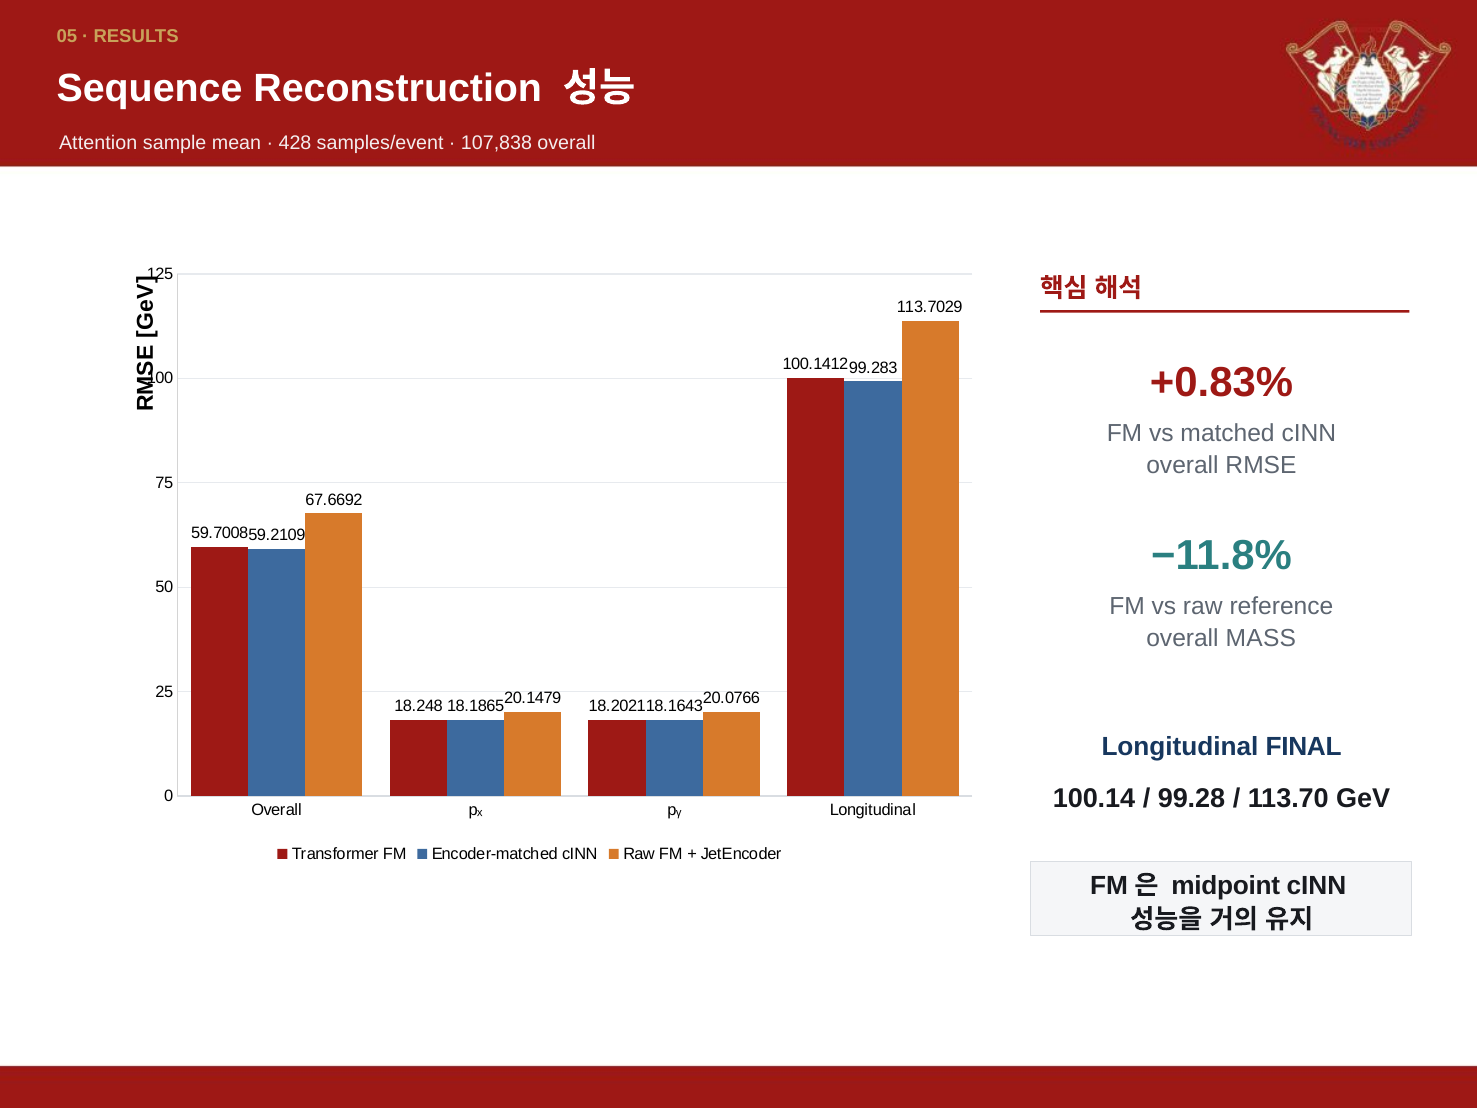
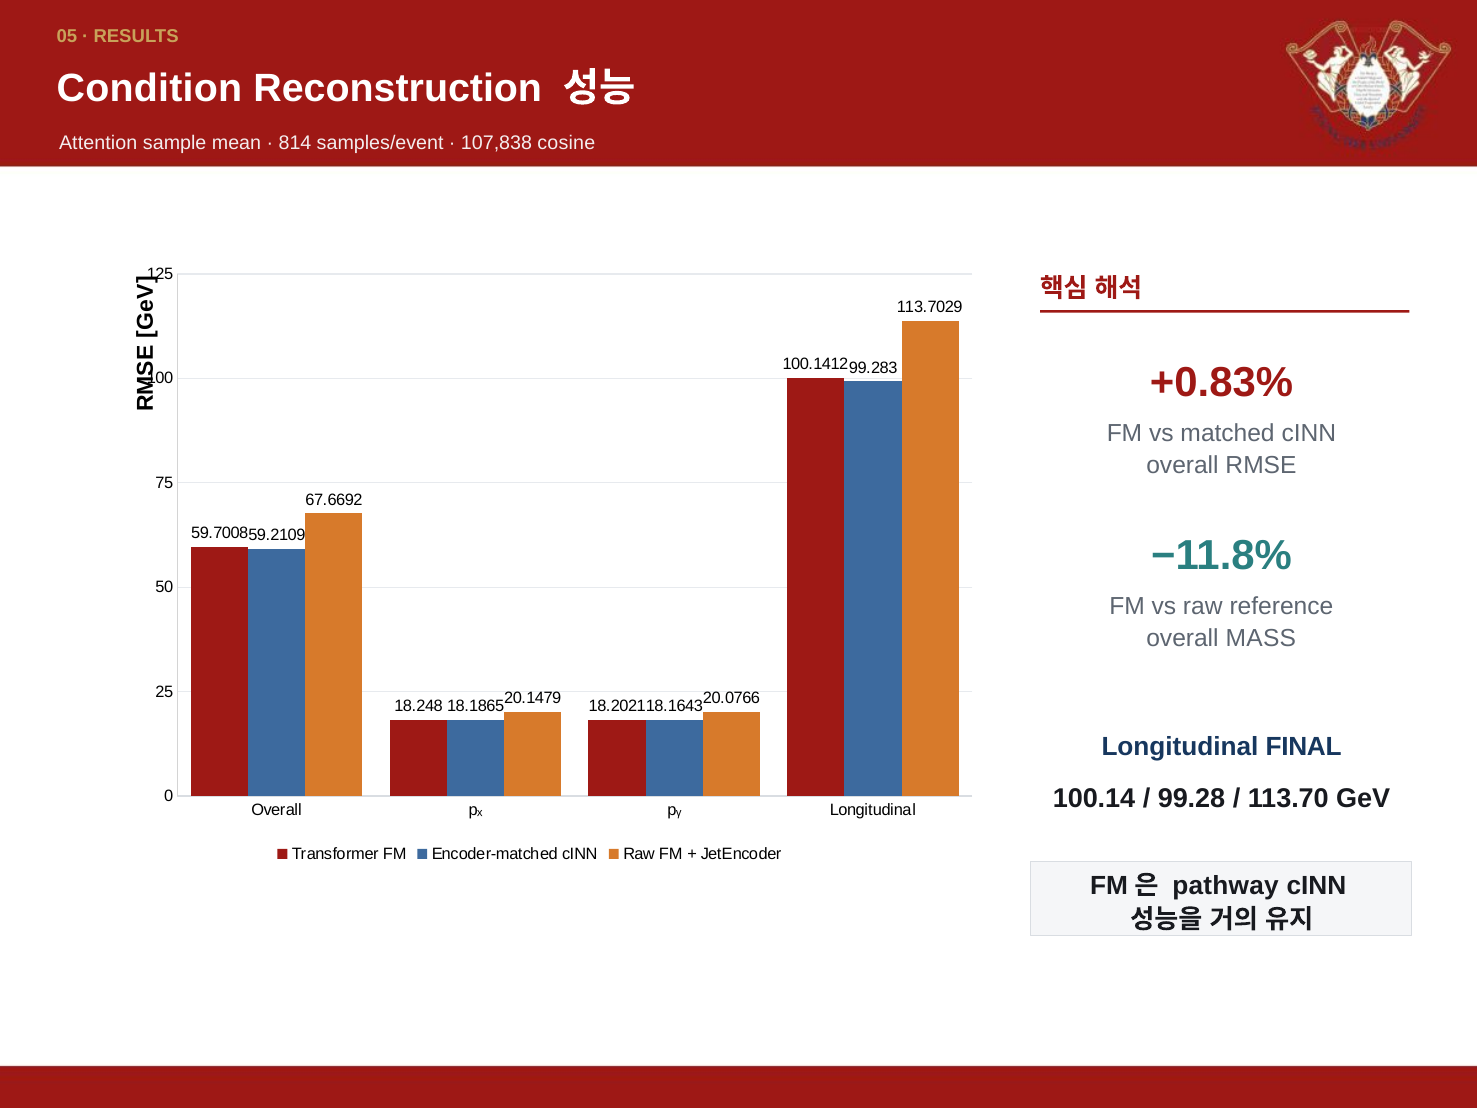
Sequence: Sequence -> Condition (149, 88)
428: 428 -> 814 (295, 143)
107,838 overall: overall -> cosine (566, 143)
midpoint: midpoint -> pathway (1225, 885)
